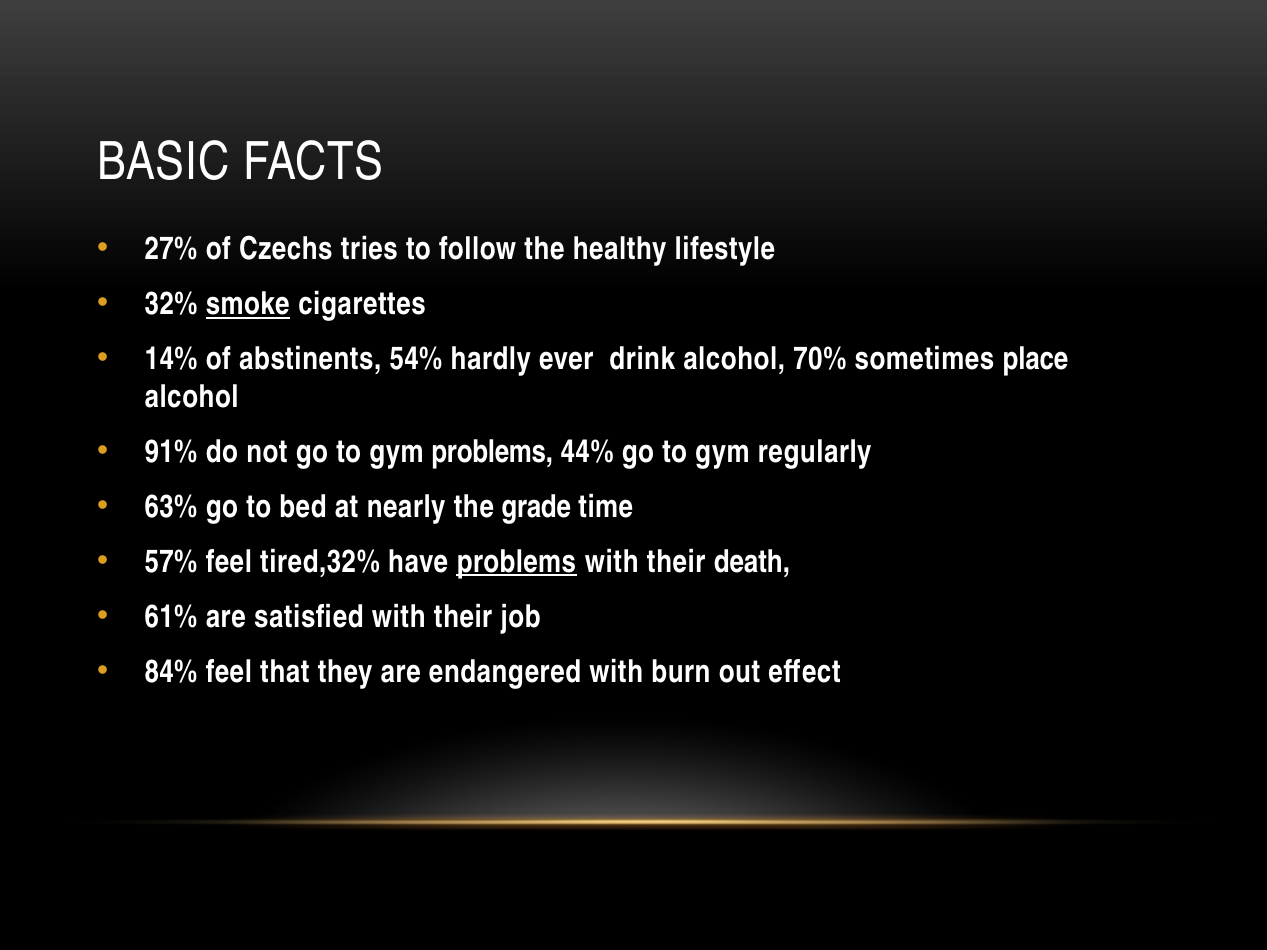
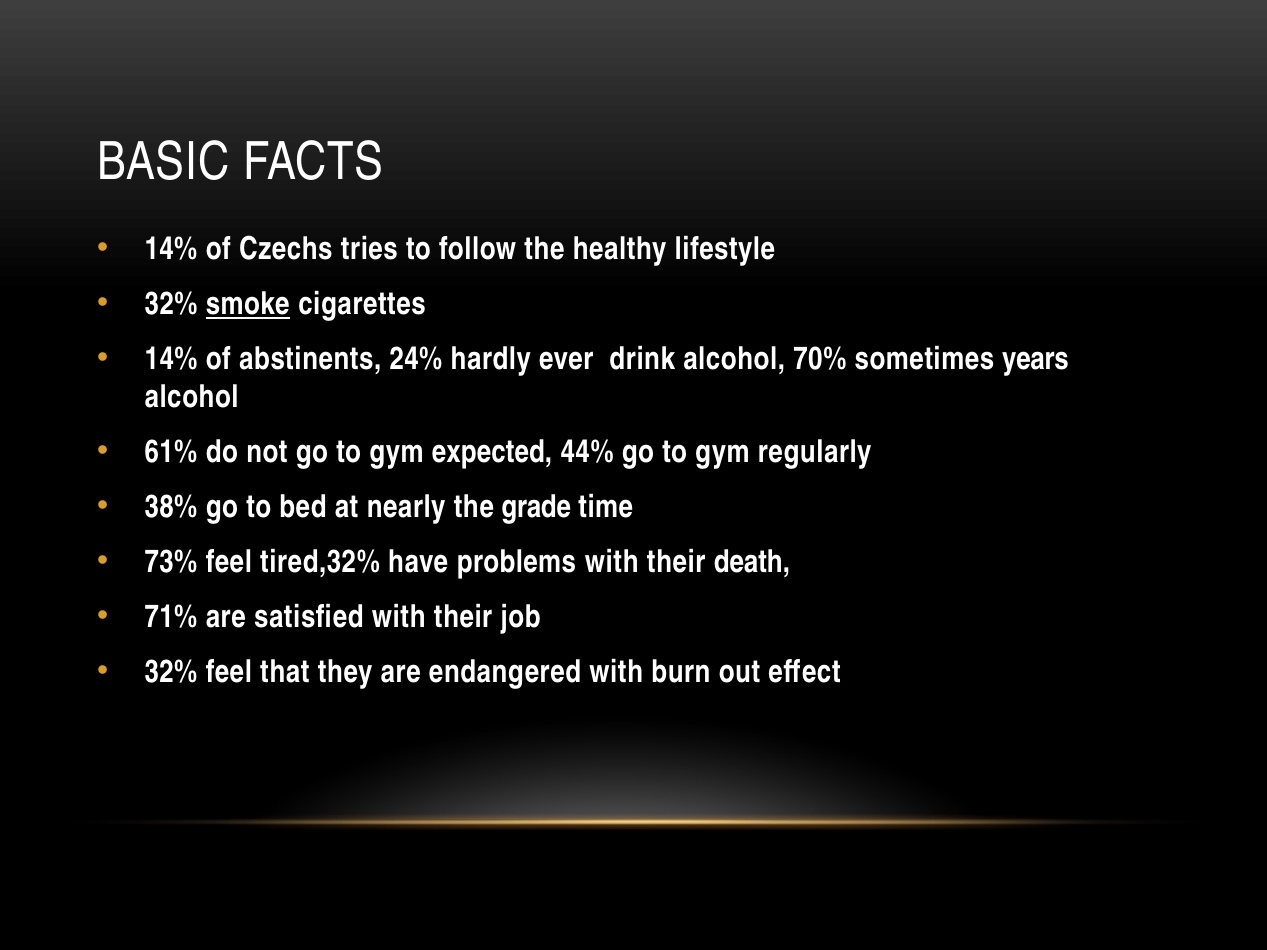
27%: 27% -> 14% (171, 249)
54%: 54% -> 24% (416, 359)
place: place -> years (1036, 359)
91%: 91% -> 61% (171, 452)
gym problems: problems -> expected (492, 452)
63%: 63% -> 38% (171, 507)
57%: 57% -> 73% (171, 562)
problems underline: present -> none (516, 562)
61%: 61% -> 71% (171, 617)
84%: 84% -> 32% (171, 672)
